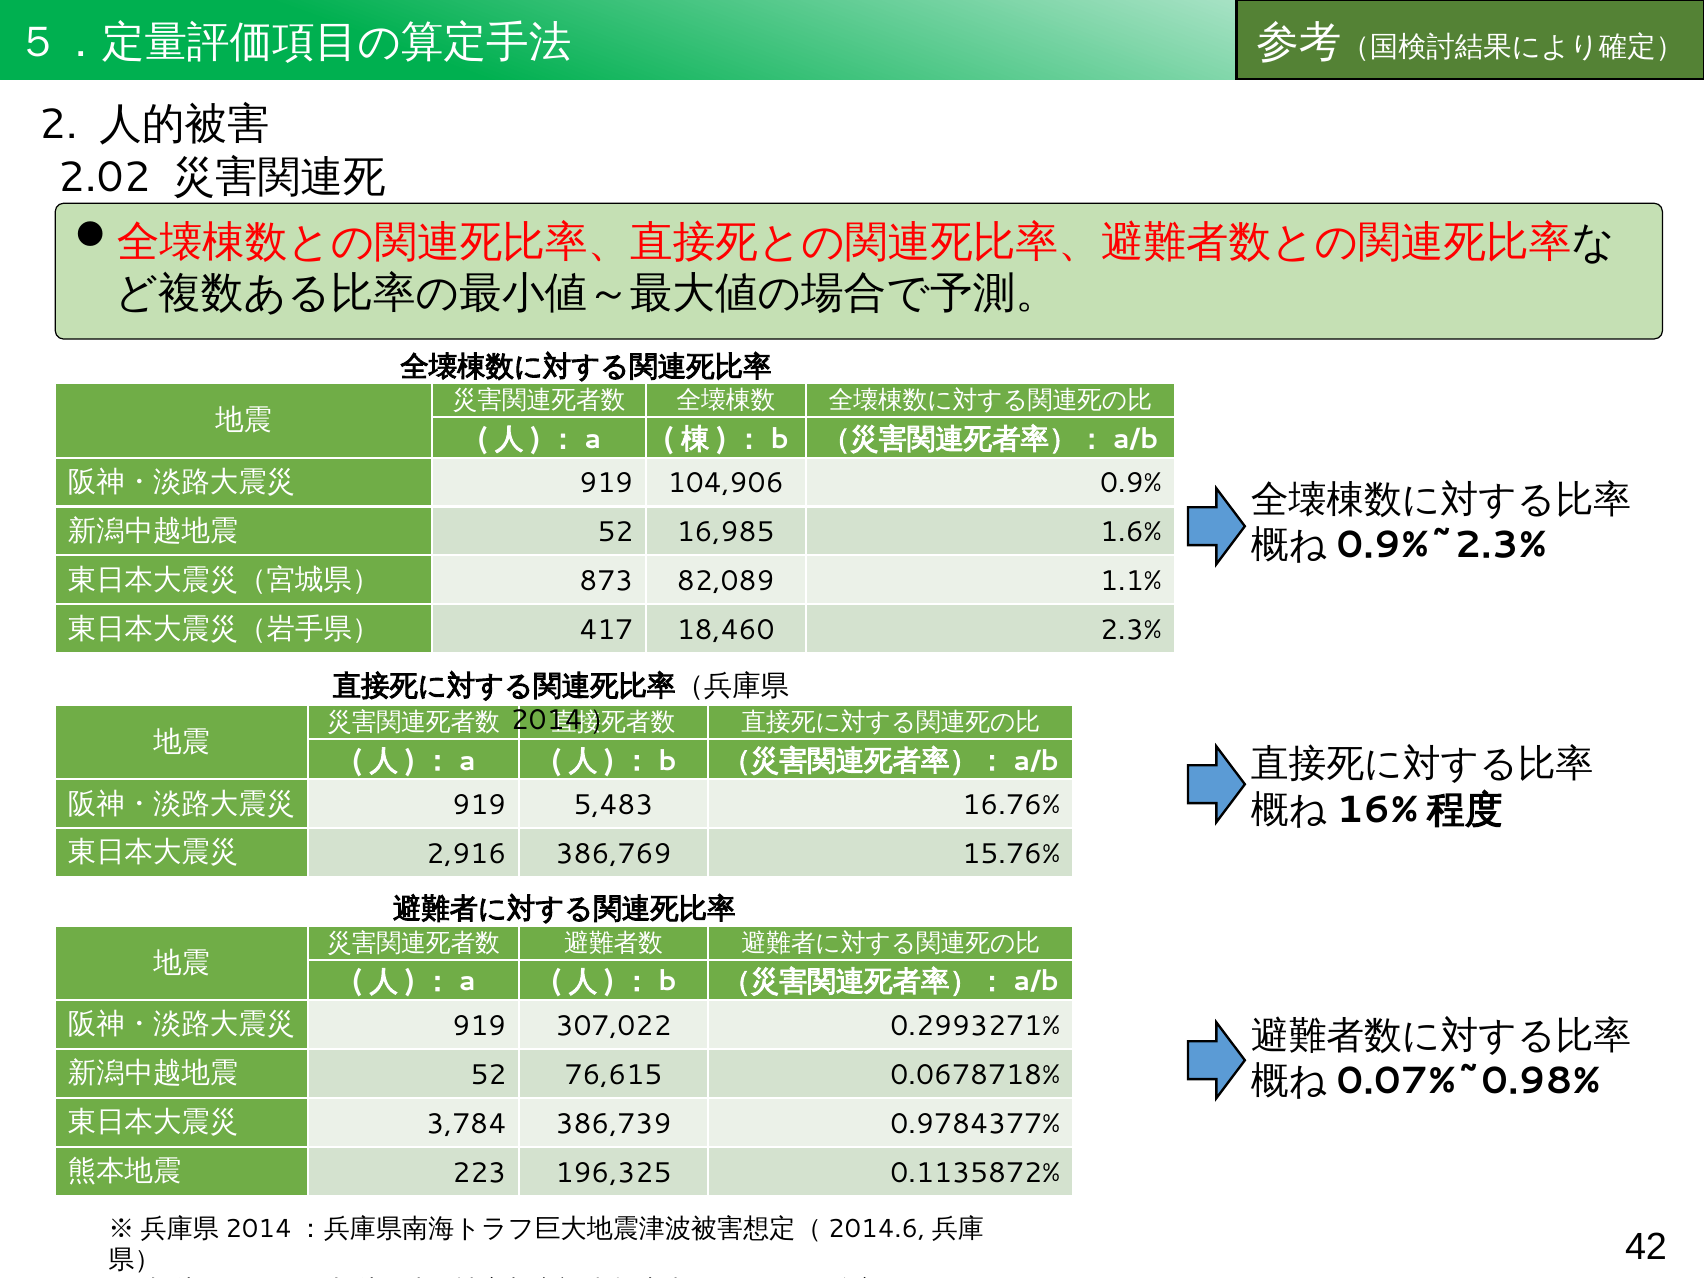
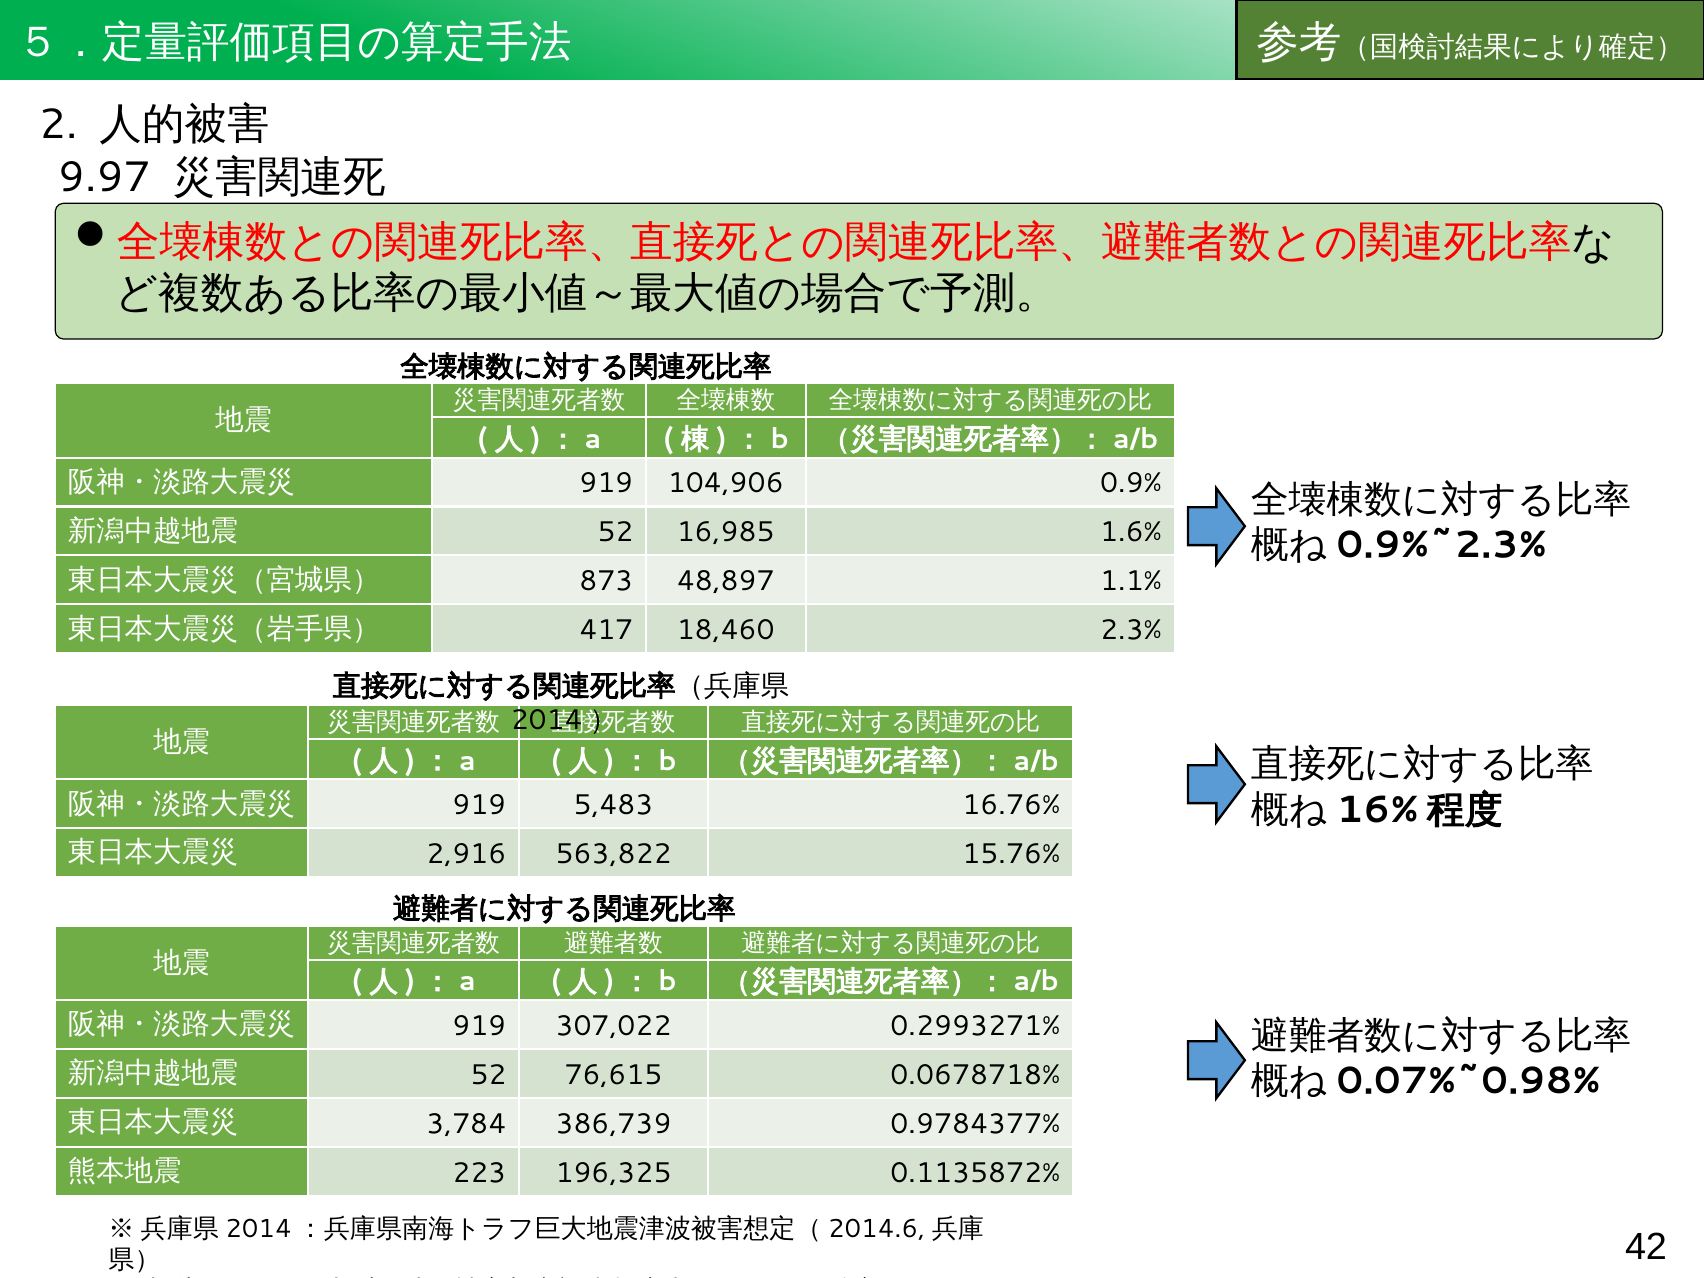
2.02: 2.02 -> 9.97 (104, 177)
82,089: 82,089 -> 48,897 (726, 581)
386,769: 386,769 -> 563,822 (614, 854)
